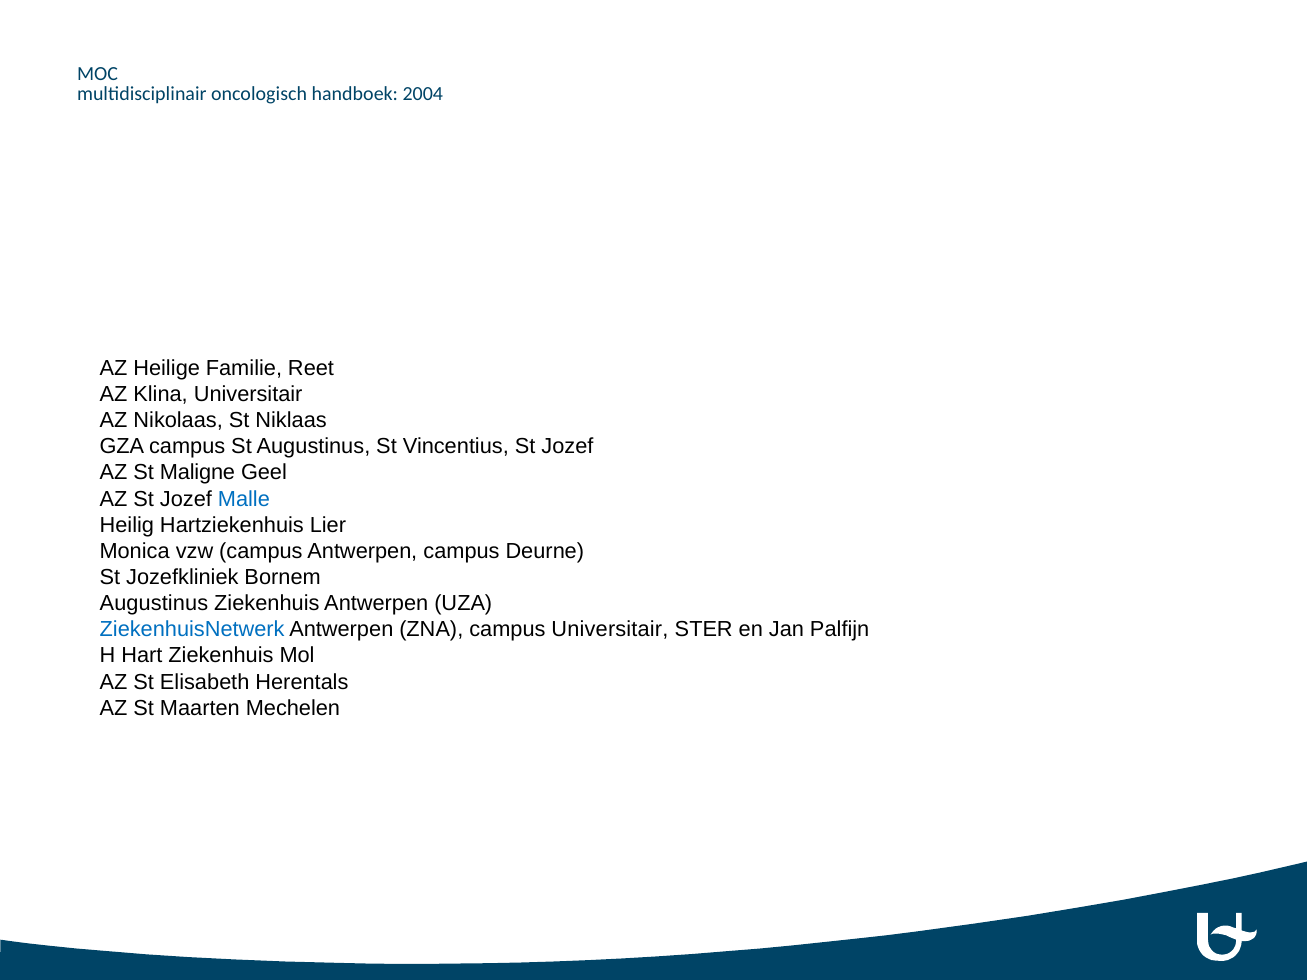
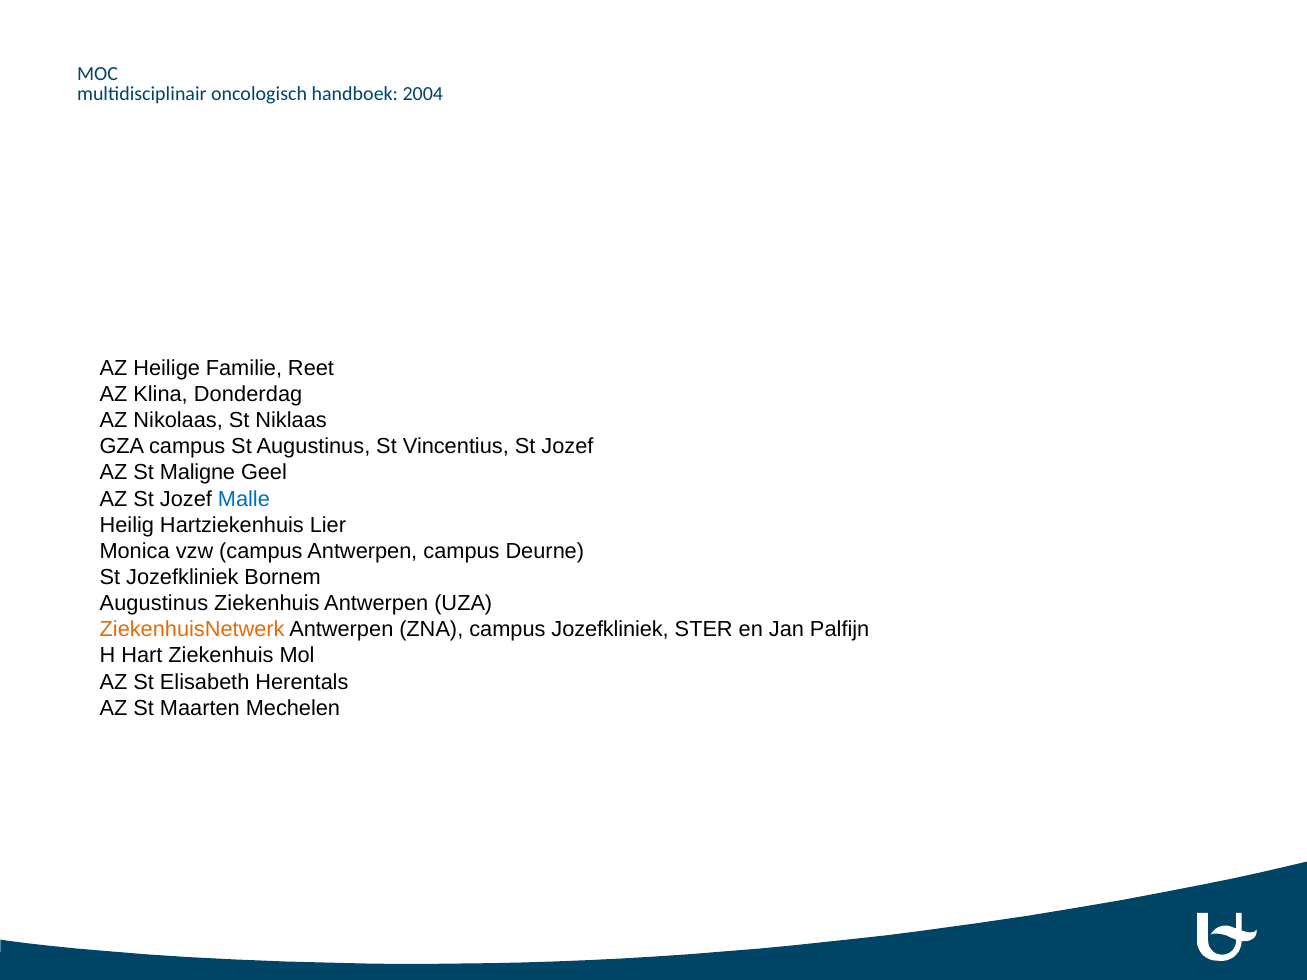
Klina Universitair: Universitair -> Donderdag (248, 394)
ZiekenhuisNetwerk colour: blue -> orange (192, 630)
campus Universitair: Universitair -> Jozefkliniek (610, 630)
